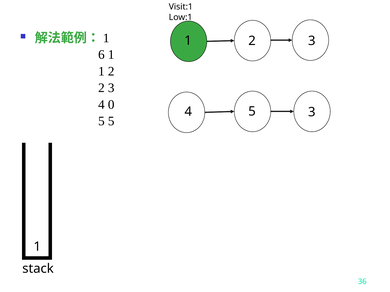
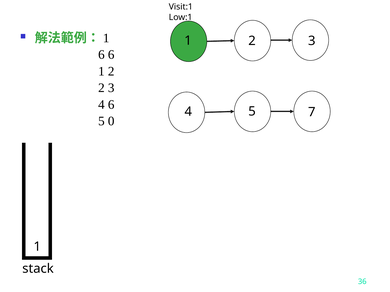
6 1: 1 -> 6 (111, 55)
4 0: 0 -> 6 (111, 105)
5 3: 3 -> 7 (312, 112)
5 5: 5 -> 0 (111, 121)
